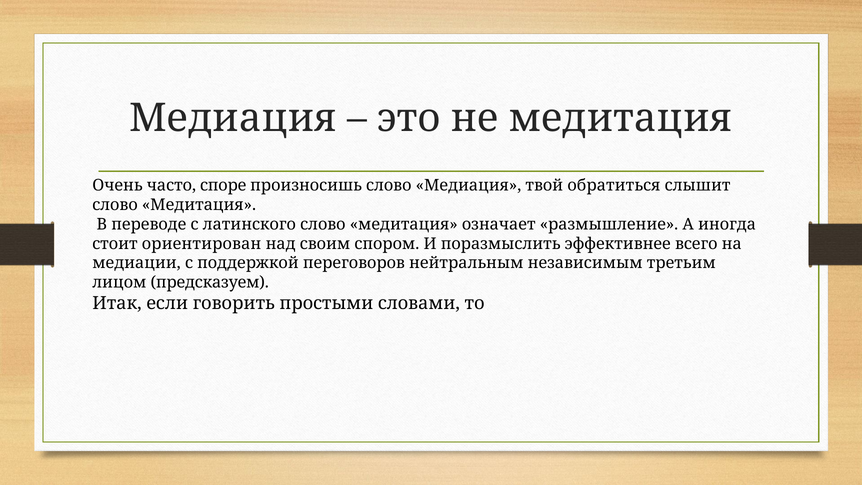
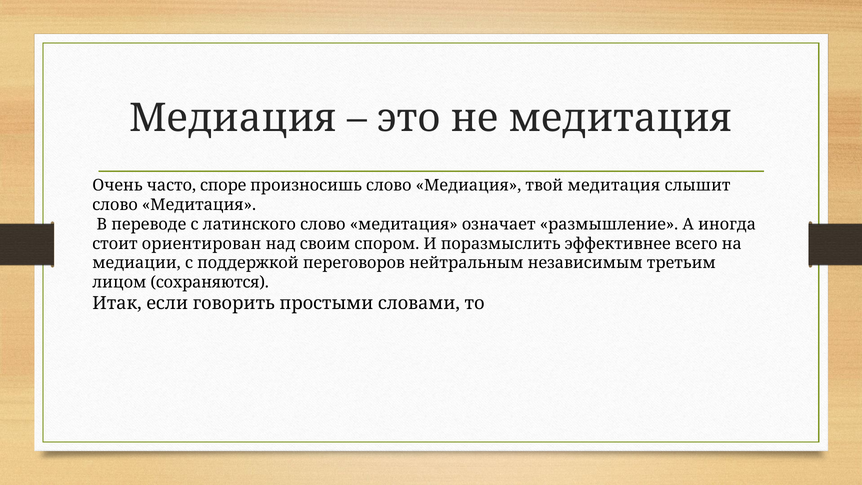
твой обратиться: обратиться -> медитация (614, 185)
предсказуем: предсказуем -> сохраняются (210, 282)
